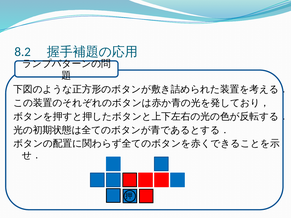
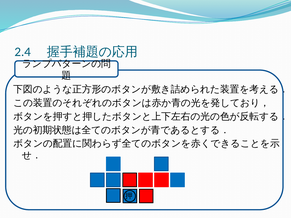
8.2: 8.2 -> 2.4 (23, 52)
